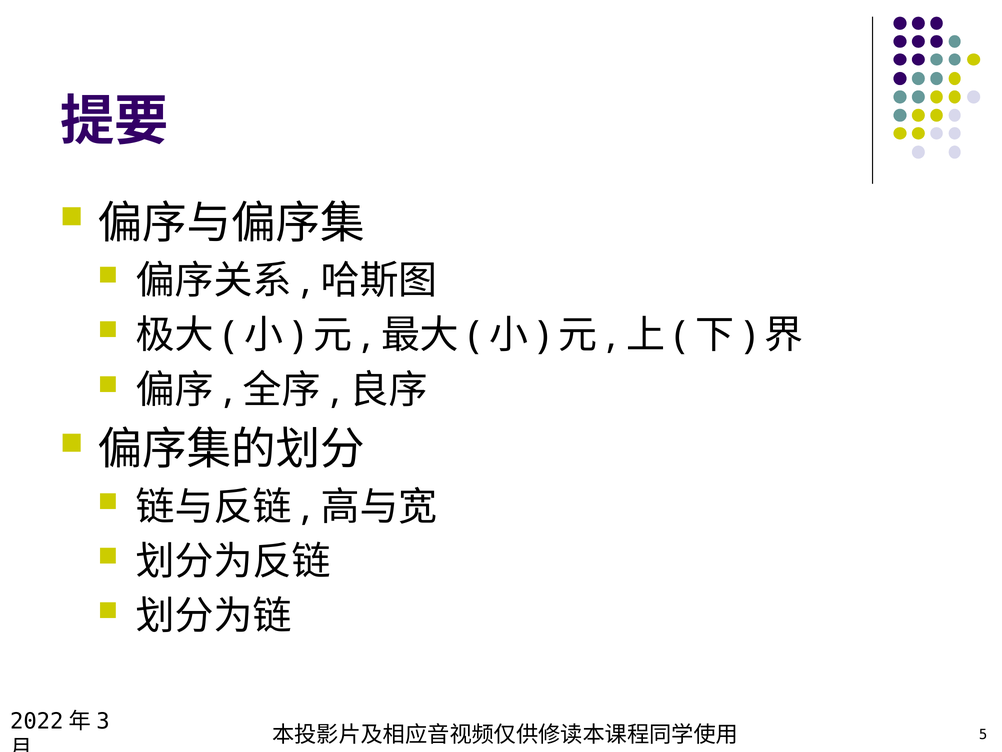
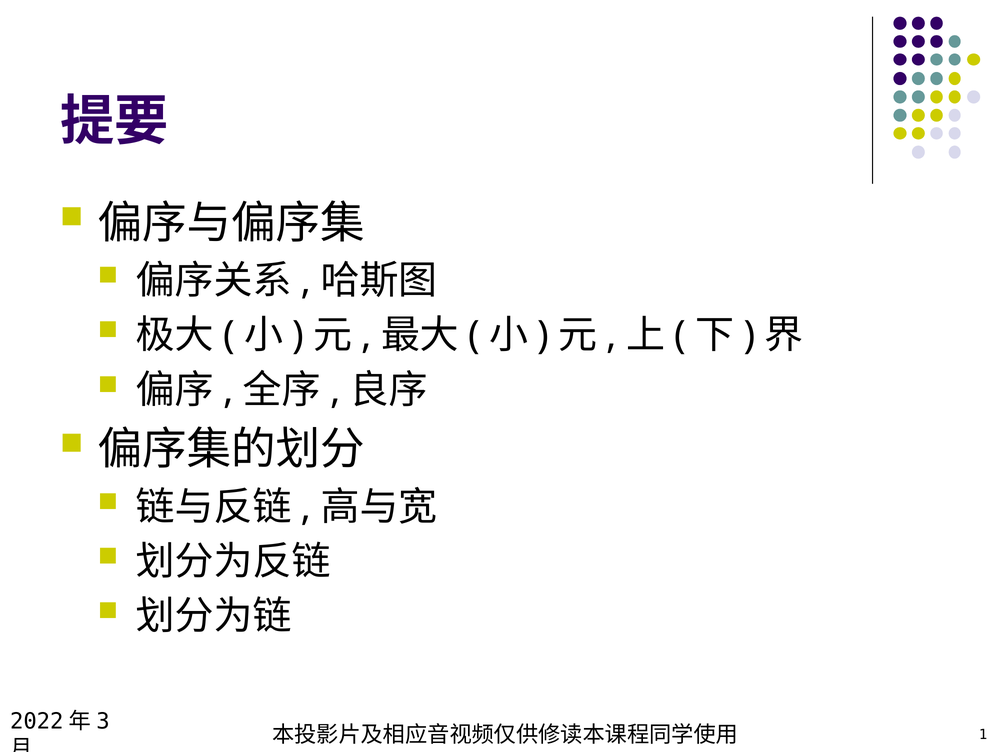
5: 5 -> 1 (983, 734)
